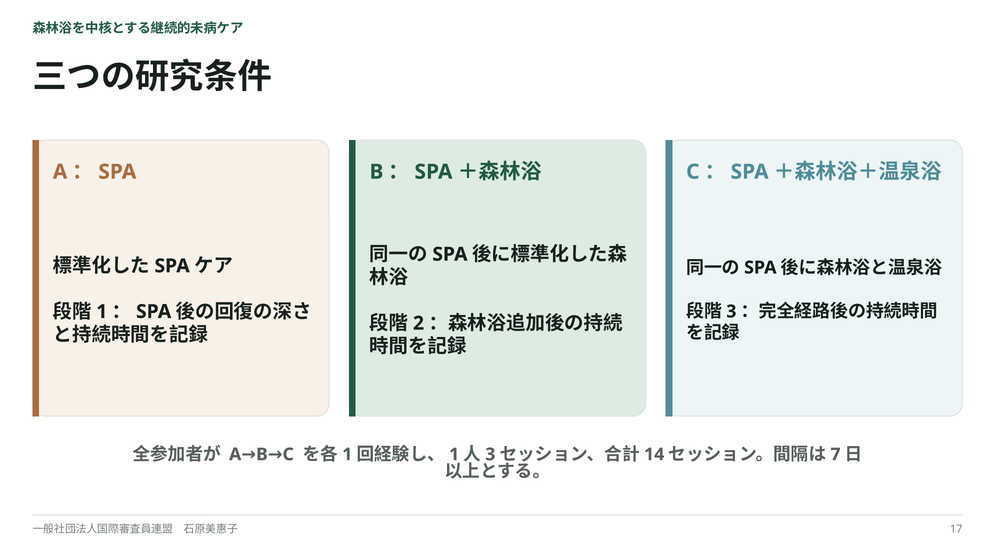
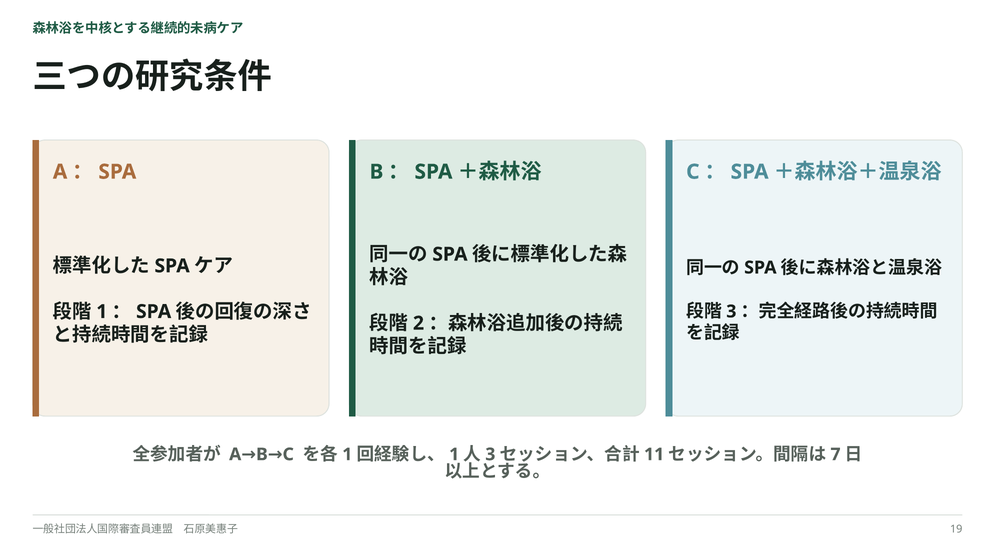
14: 14 -> 11 (654, 454)
17: 17 -> 19 (956, 529)
